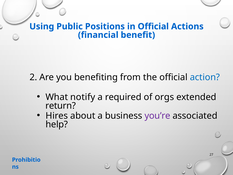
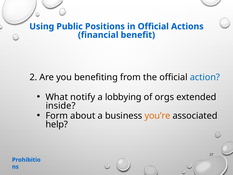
required: required -> lobbying (123, 97)
return: return -> inside (61, 106)
Hires: Hires -> Form (57, 116)
you’re colour: purple -> orange (157, 116)
